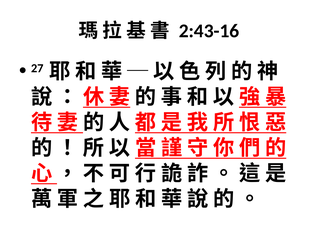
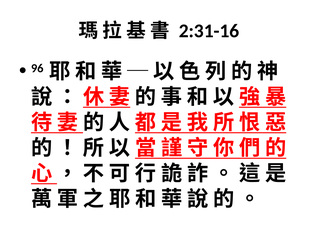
2:43-16: 2:43-16 -> 2:31-16 (209, 31)
27: 27 -> 96 (37, 68)
